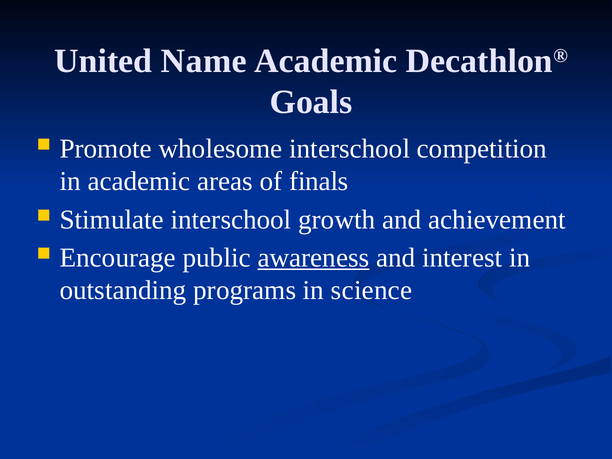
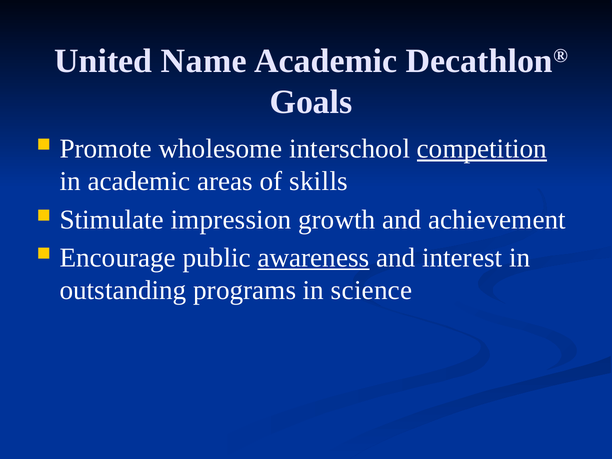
competition underline: none -> present (482, 149)
finals: finals -> skills (319, 181)
Stimulate interschool: interschool -> impression (231, 220)
